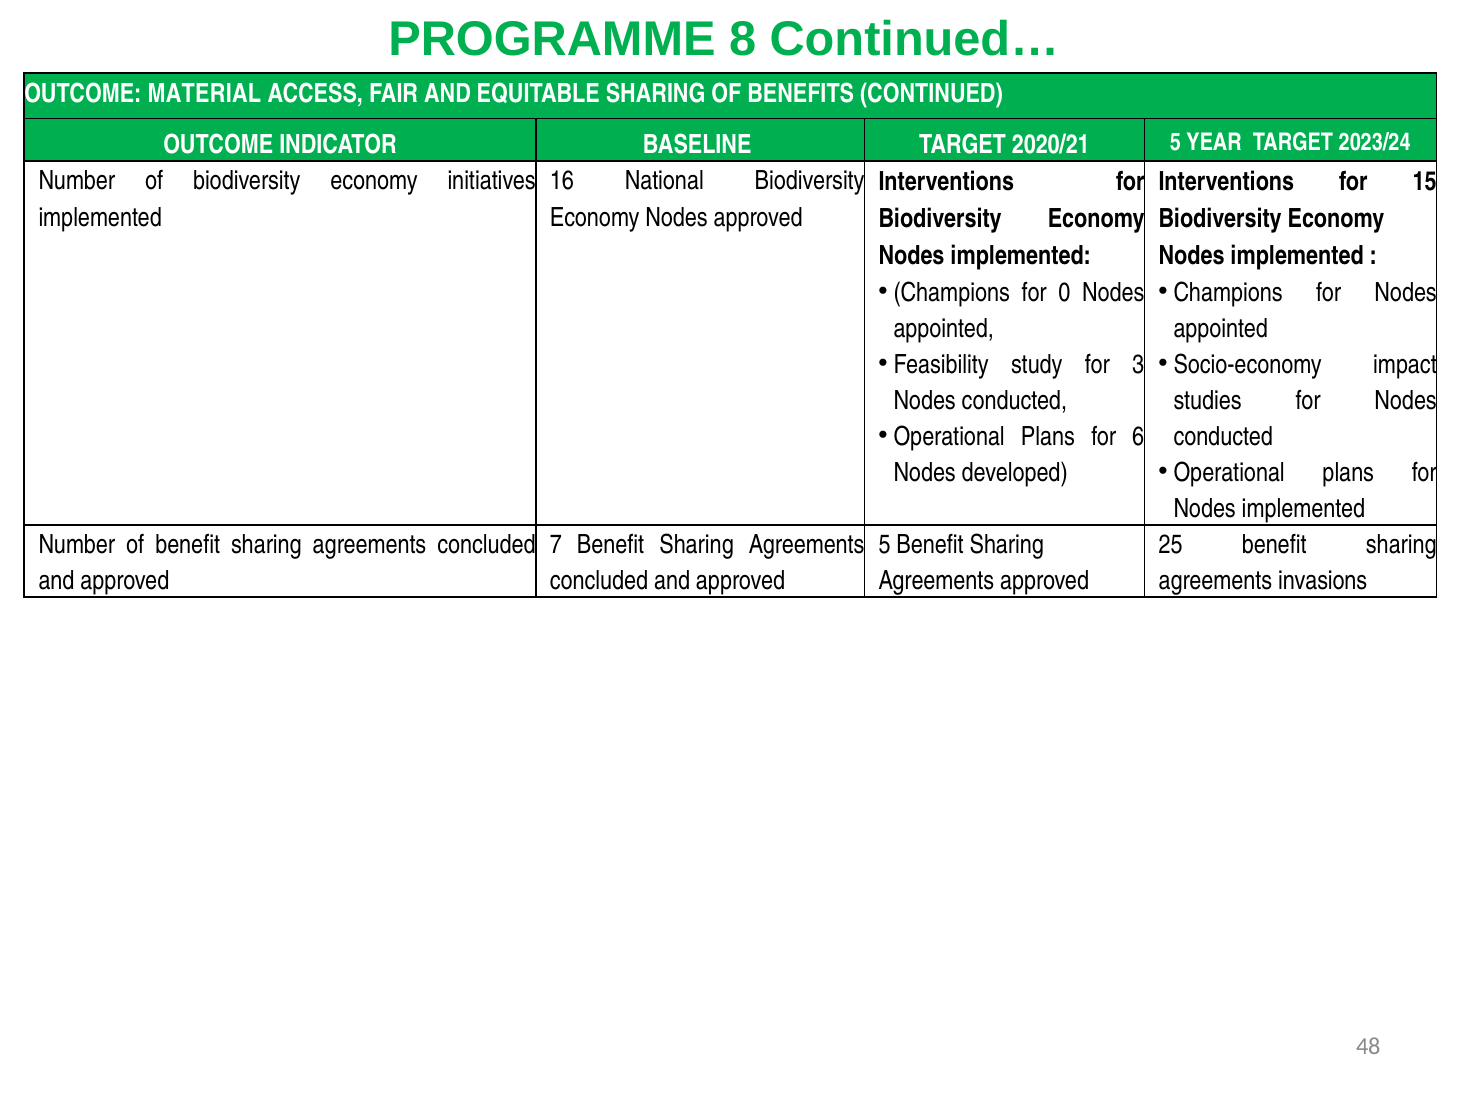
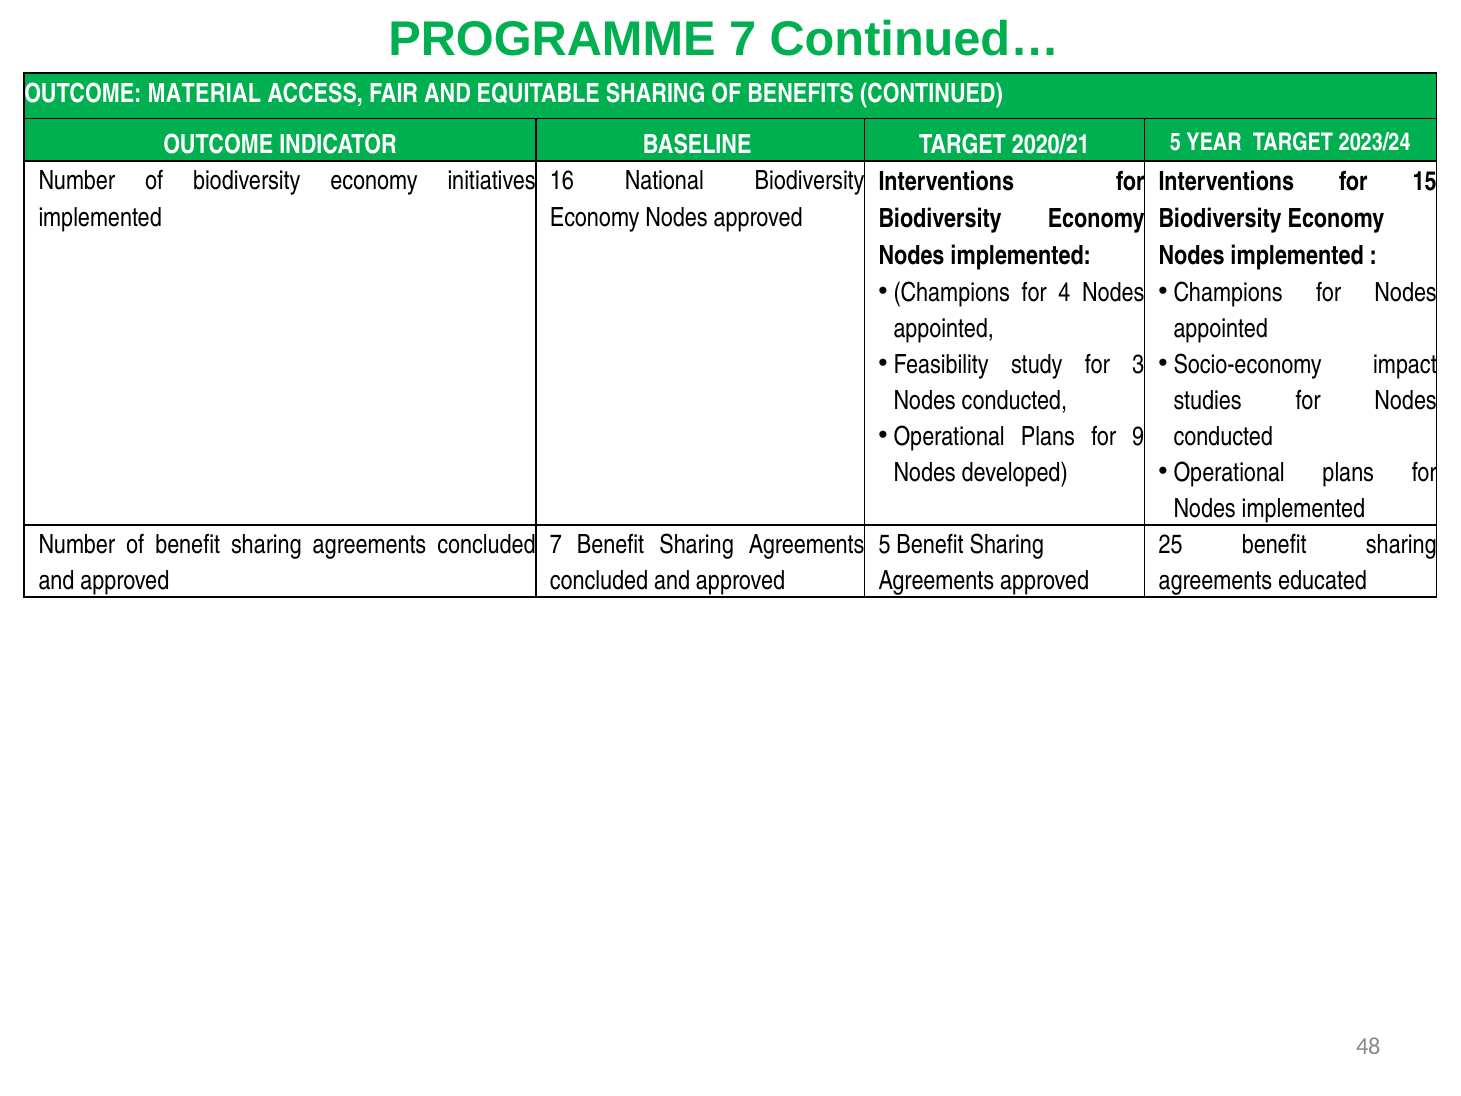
PROGRAMME 8: 8 -> 7 (743, 40)
0: 0 -> 4 (1064, 292)
6: 6 -> 9 (1138, 437)
invasions: invasions -> educated (1323, 581)
